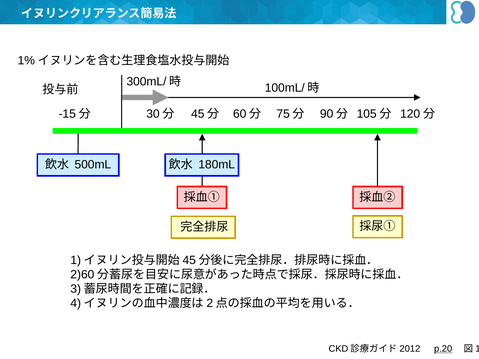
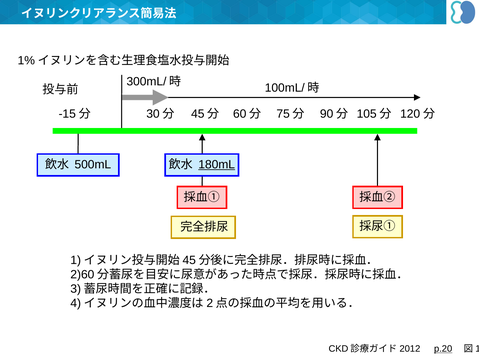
180mL underline: none -> present (217, 165)
